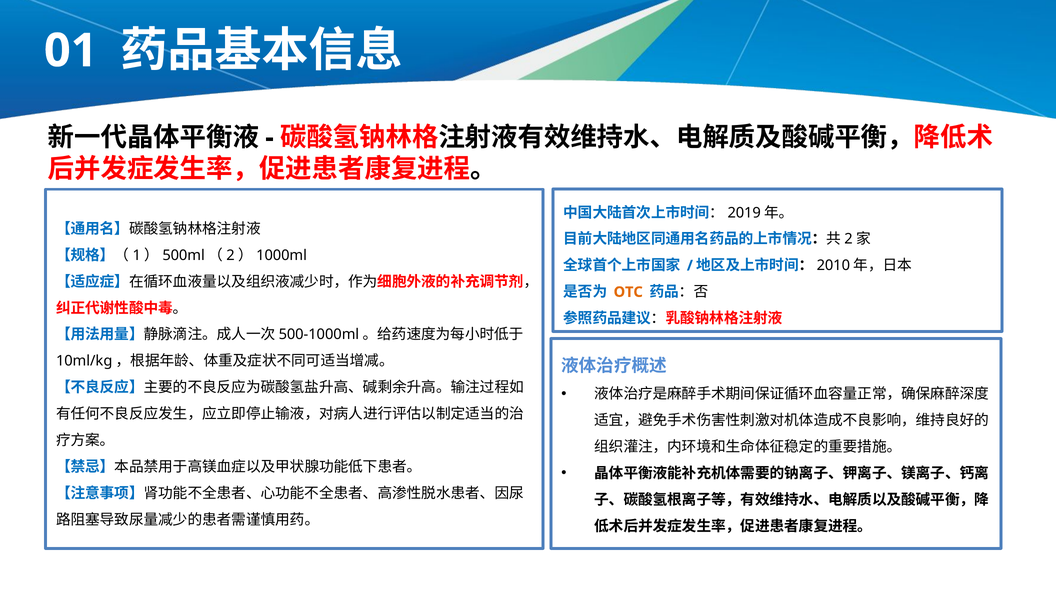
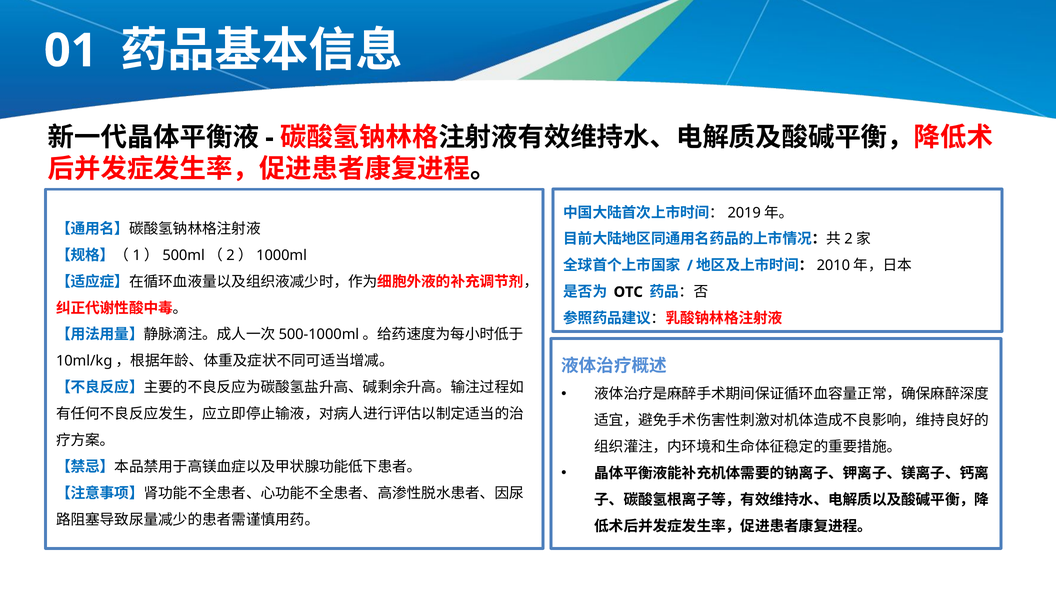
OTC colour: orange -> black (628, 292)
